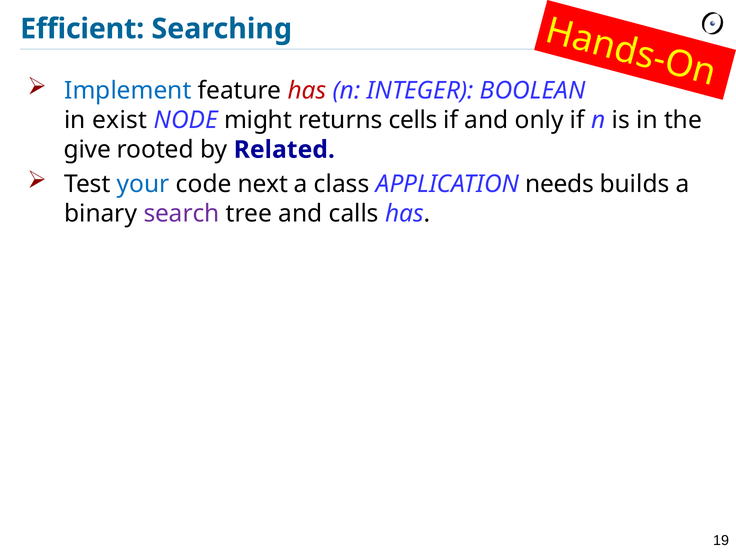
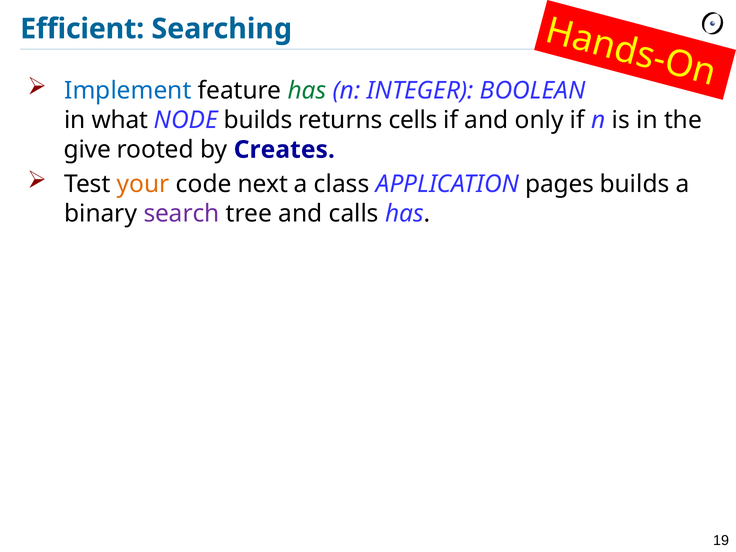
has colour: red -> green (307, 91)
exist: exist -> what (120, 120)
NODE might: might -> builds (258, 120)
Related: Related -> Creates (284, 150)
your colour: blue -> orange (143, 184)
needs: needs -> pages (560, 184)
